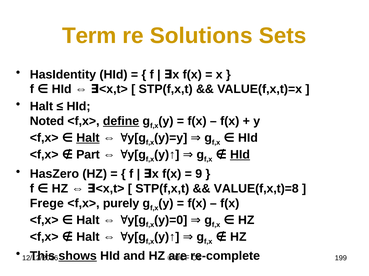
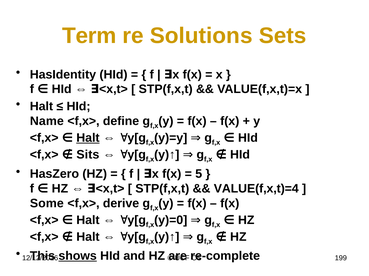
Noted: Noted -> Name (47, 121)
define underline: present -> none (121, 121)
Part: Part -> Sits (88, 155)
HId underline: present -> none (240, 155)
9: 9 -> 5 (199, 174)
VALUE(f,x,t)=8: VALUE(f,x,t)=8 -> VALUE(f,x,t)=4 (256, 189)
Frege: Frege -> Some (47, 204)
purely: purely -> derive (121, 204)
